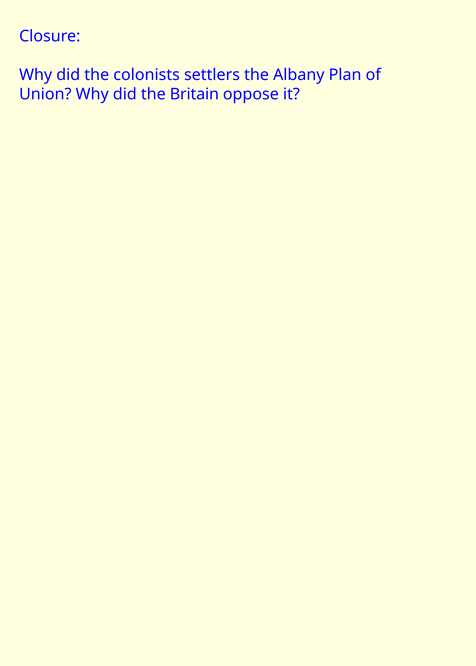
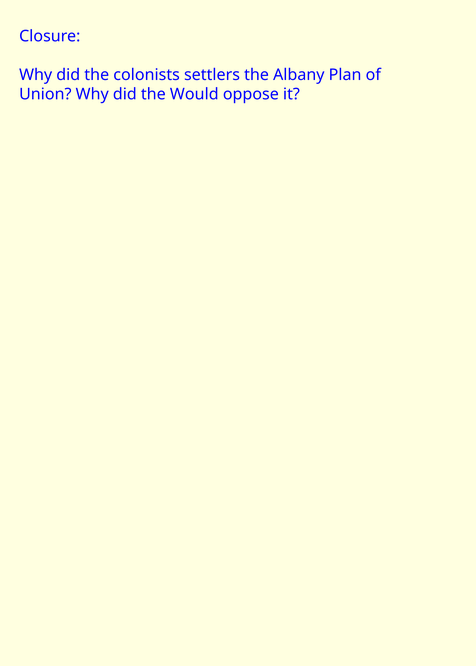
Britain: Britain -> Would (194, 94)
